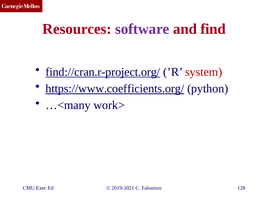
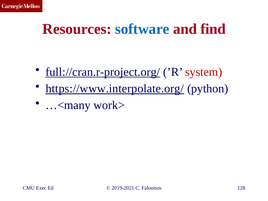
software colour: purple -> blue (142, 29)
find://cran.r-project.org/: find://cran.r-project.org/ -> full://cran.r-project.org/ (103, 72)
https://www.coefficients.org/: https://www.coefficients.org/ -> https://www.interpolate.org/ (115, 89)
